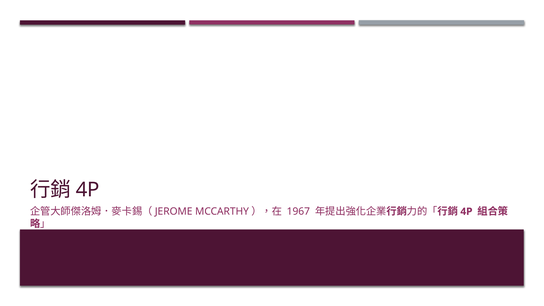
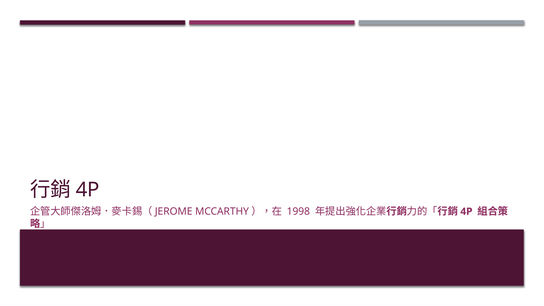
1967: 1967 -> 1998 (298, 212)
